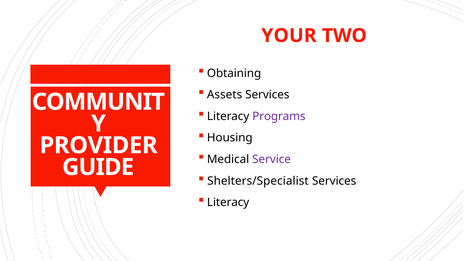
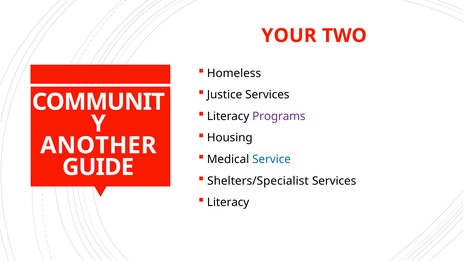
Obtaining: Obtaining -> Homeless (234, 73)
Assets: Assets -> Justice (225, 95)
PROVIDER: PROVIDER -> ANOTHER (98, 145)
Service colour: purple -> blue (272, 159)
